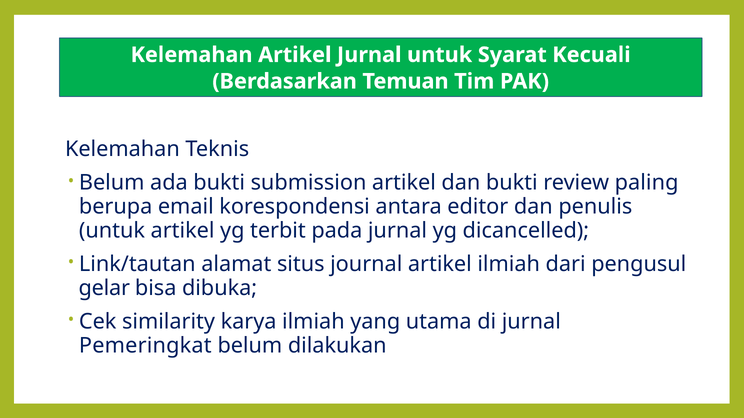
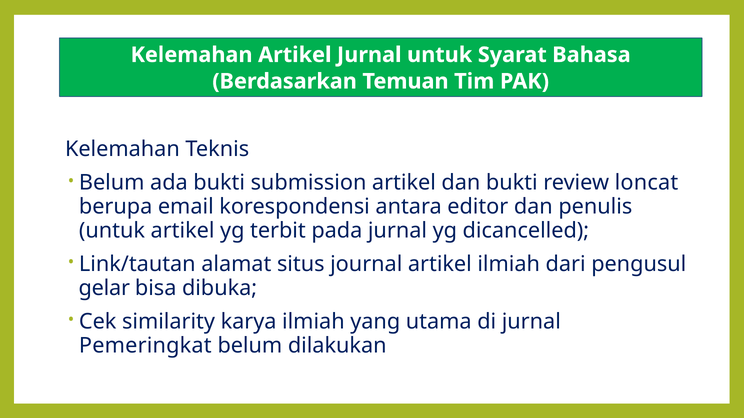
Kecuali: Kecuali -> Bahasa (591, 55)
paling: paling -> loncat (647, 183)
